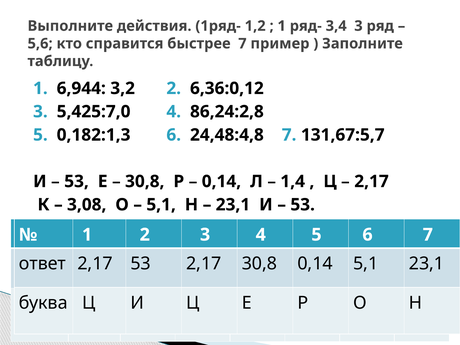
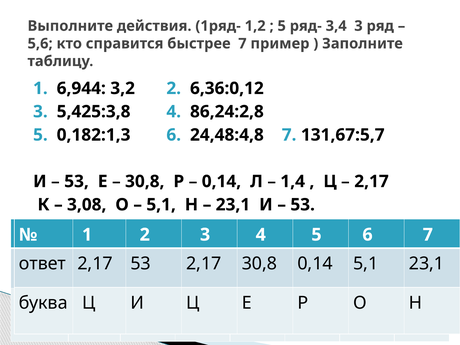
1: 1 -> 5 (282, 26)
5,425:7,0: 5,425:7,0 -> 5,425:3,8 (94, 112)
